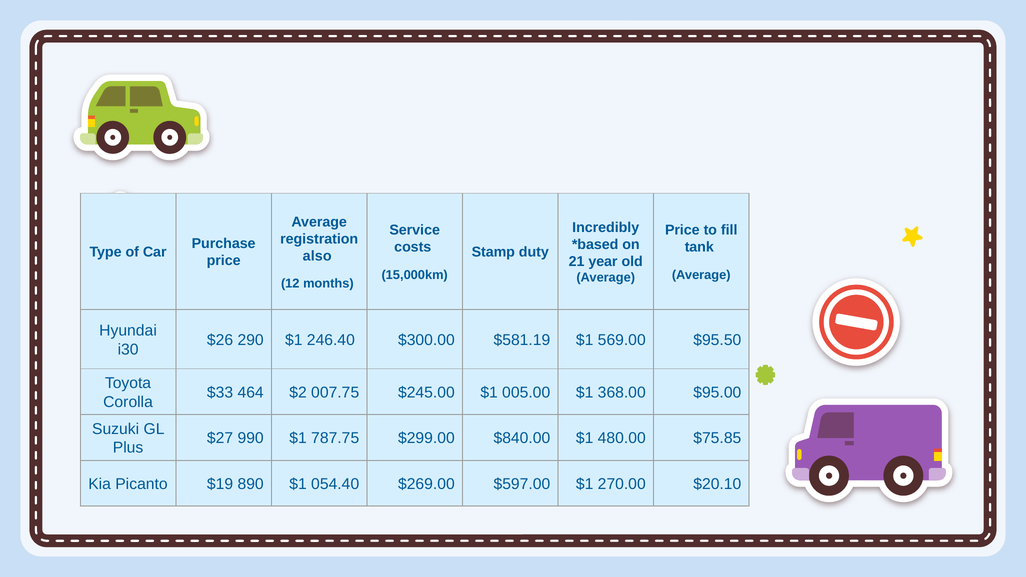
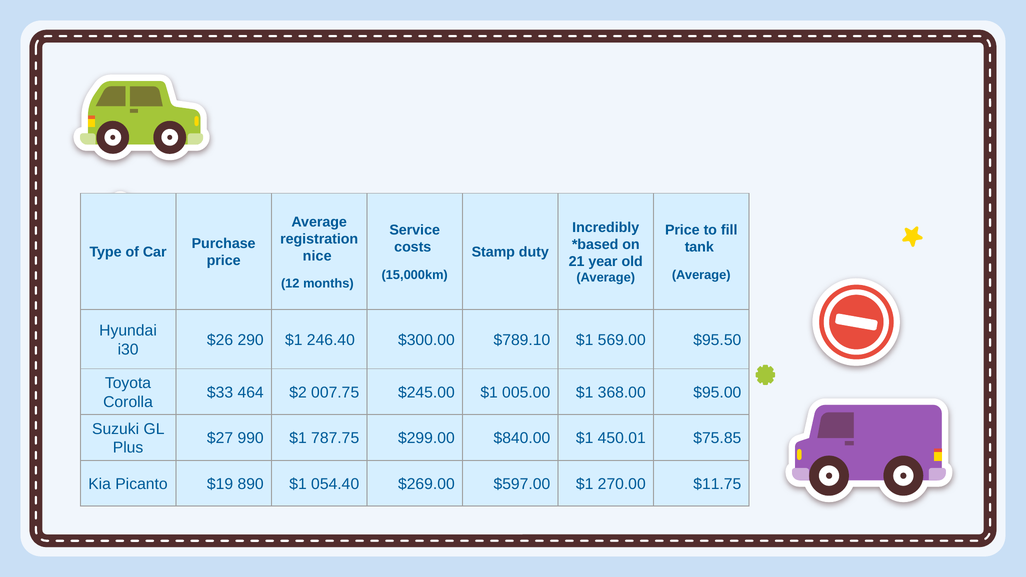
also: also -> nice (317, 256)
$581.19: $581.19 -> $789.10 (522, 340)
480.00: 480.00 -> 450.01 (622, 438)
$20.10: $20.10 -> $11.75 (717, 484)
